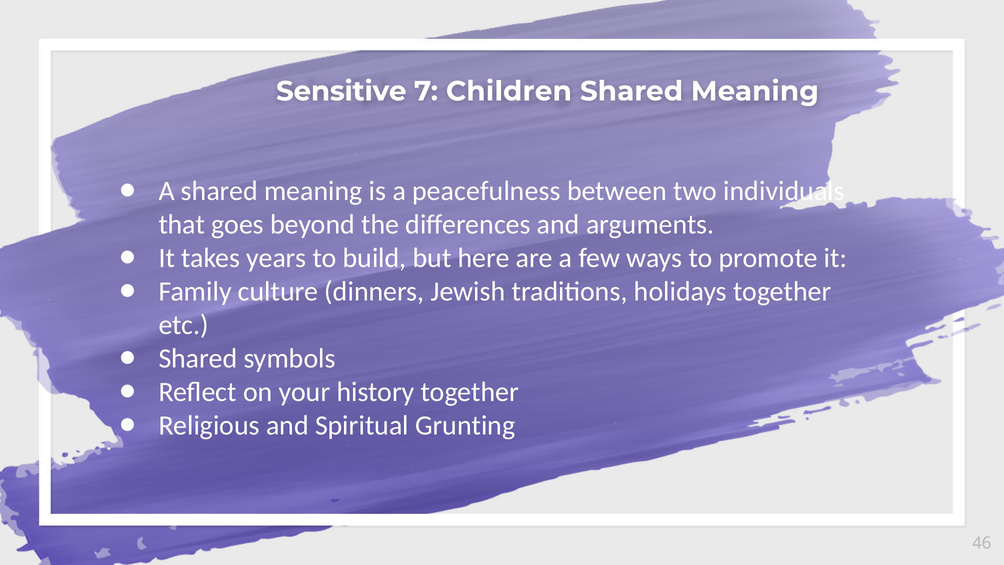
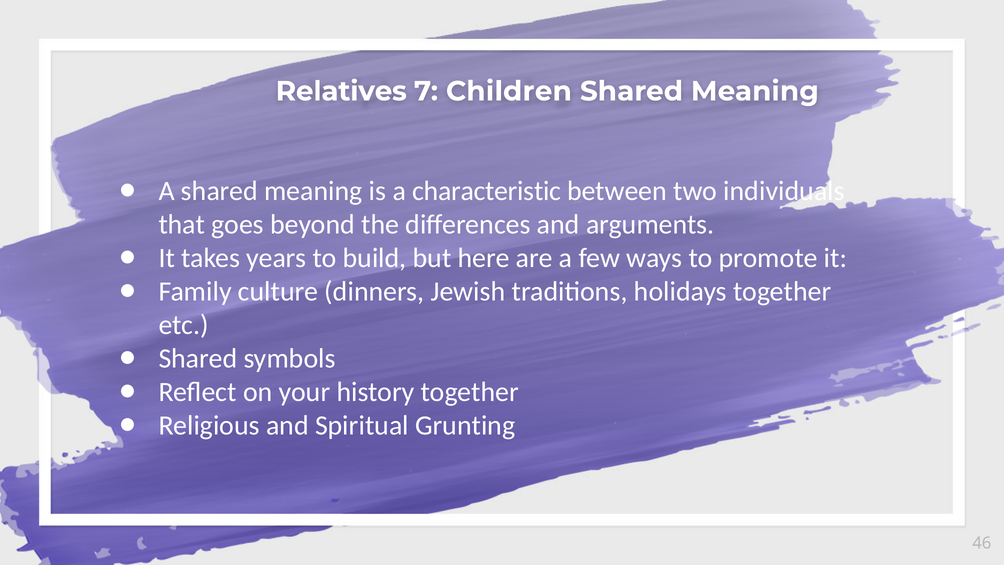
Sensitive: Sensitive -> Relatives (341, 91)
peacefulness: peacefulness -> characteristic (487, 191)
